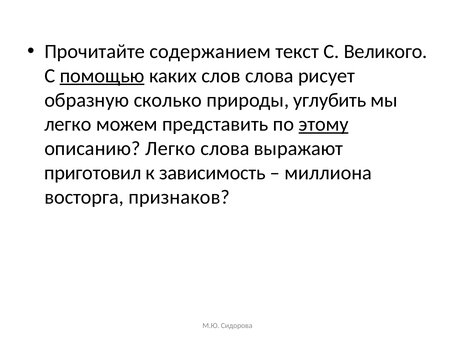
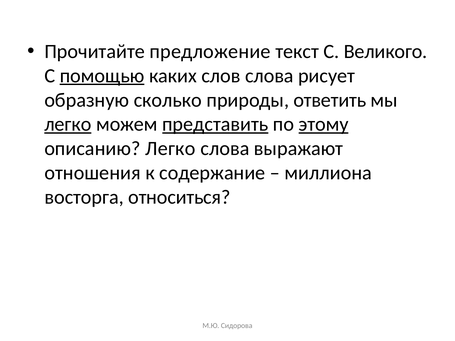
содержанием: содержанием -> предложение (210, 51)
углубить: углубить -> ответить (330, 100)
легко underline: none -> present (68, 124)
представить underline: none -> present (215, 124)
приготовил: приготовил -> отношения (93, 173)
зависимость: зависимость -> содержание (212, 173)
признаков: признаков -> относиться (179, 197)
